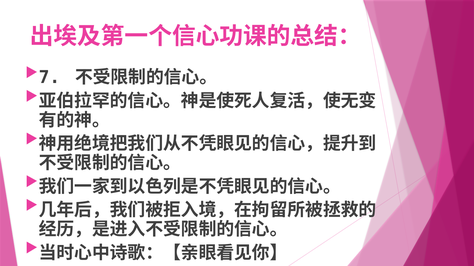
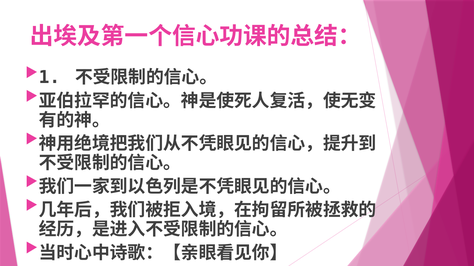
7: 7 -> 1 (49, 78)
